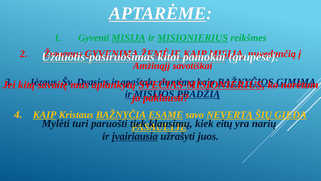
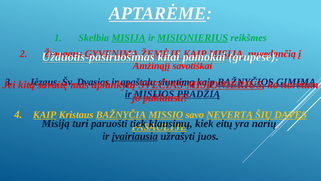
Gyventi: Gyventi -> Skelbia (94, 38)
ESAME: ESAME -> MISSIO (166, 115)
GIEDA: GIEDA -> DAVĘS (291, 115)
Mylėti: Mylėti -> Misiją (56, 123)
